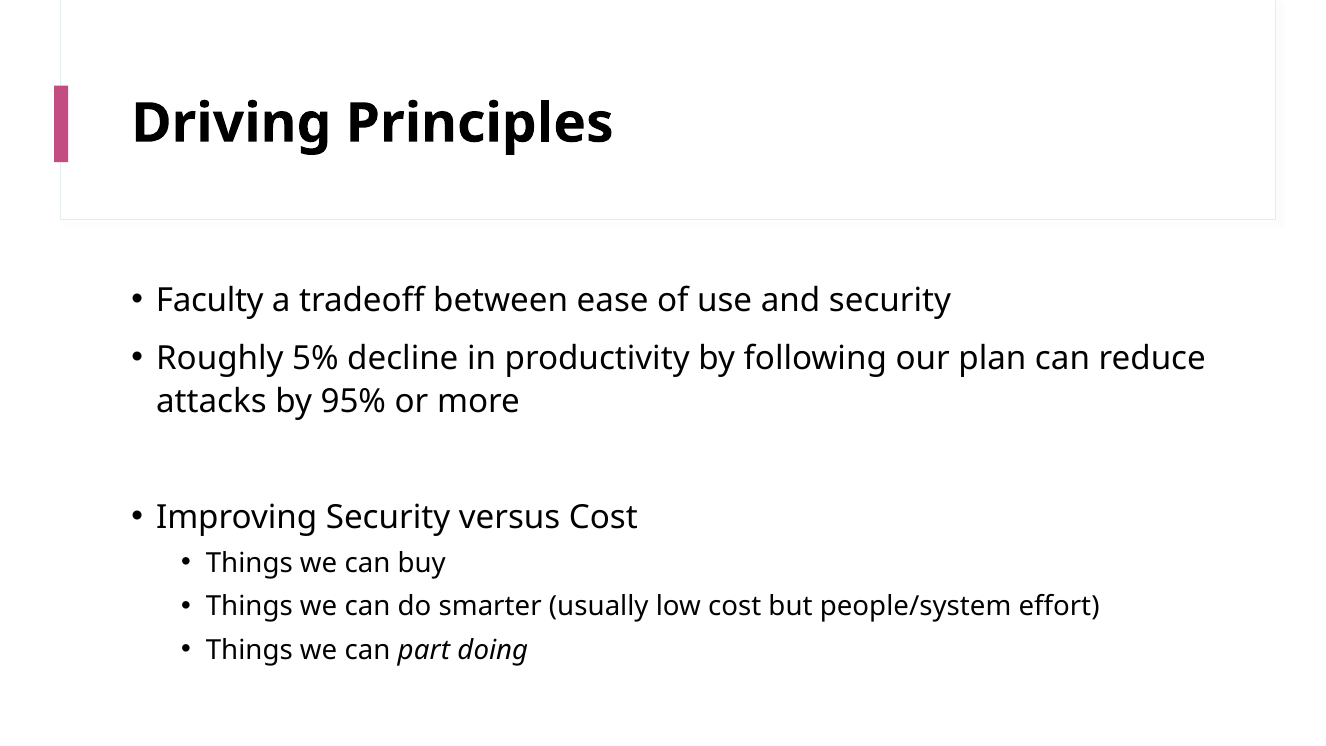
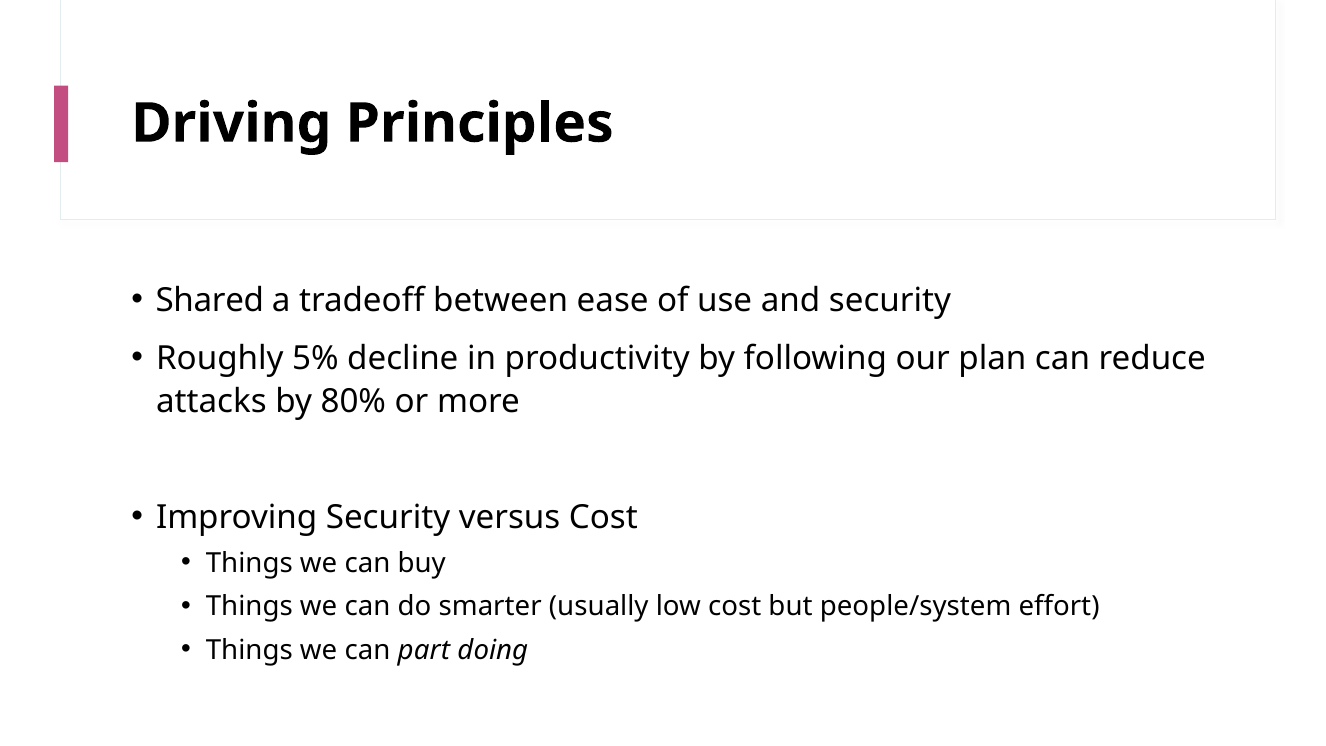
Faculty: Faculty -> Shared (210, 301)
95%: 95% -> 80% (353, 402)
